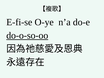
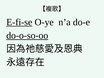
E-fi-se underline: none -> present (19, 22)
